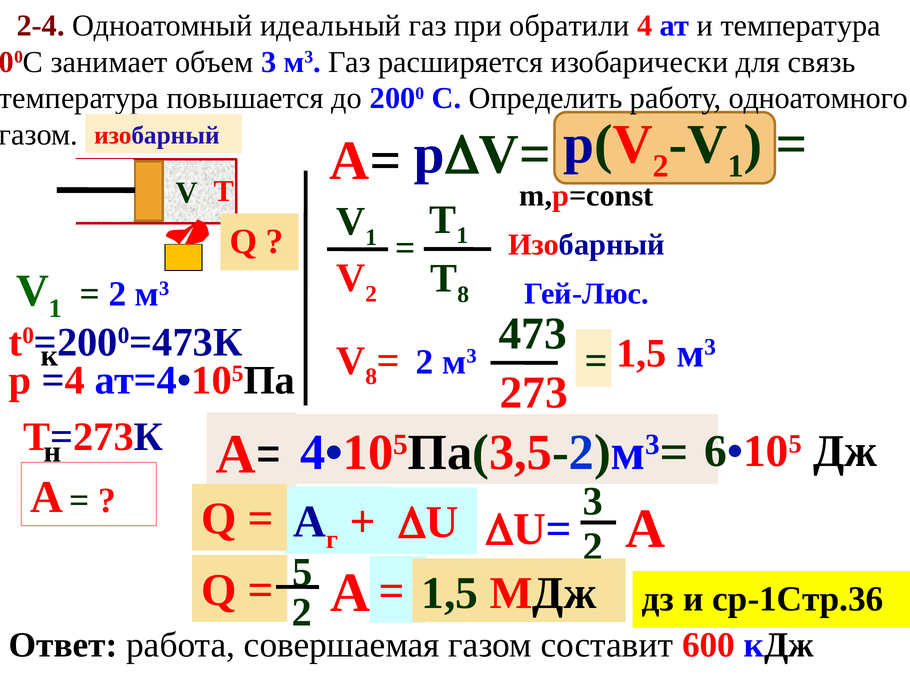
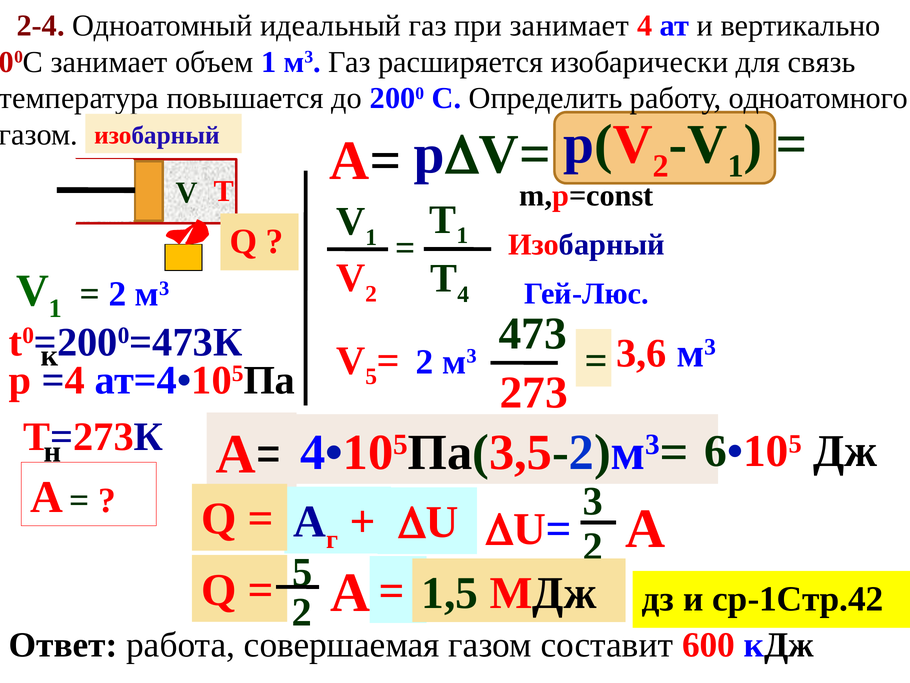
при обратили: обратили -> занимает (569, 26)
и температура: температура -> вертикально (801, 26)
объем 3: 3 -> 1 (269, 62)
T 8: 8 -> 4 (463, 294)
1,5: 1,5 -> 3,6 (641, 353)
V 8: 8 -> 5 (371, 376)
ср-1Стр.36: ср-1Стр.36 -> ср-1Стр.42 (798, 599)
